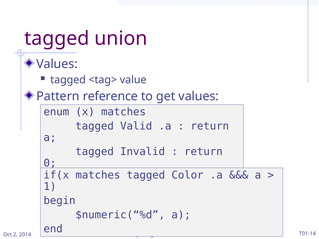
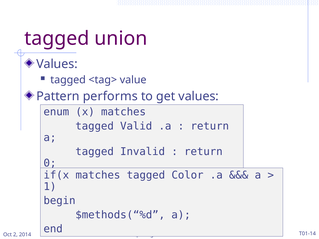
reference: reference -> performs (110, 96)
$numeric(“%d: $numeric(“%d -> $methods(“%d (120, 215)
